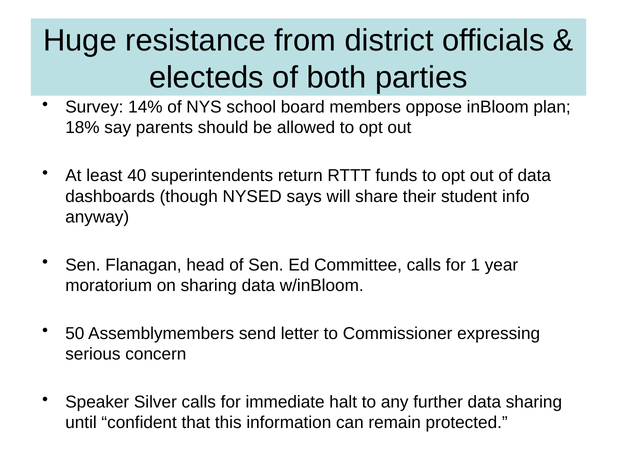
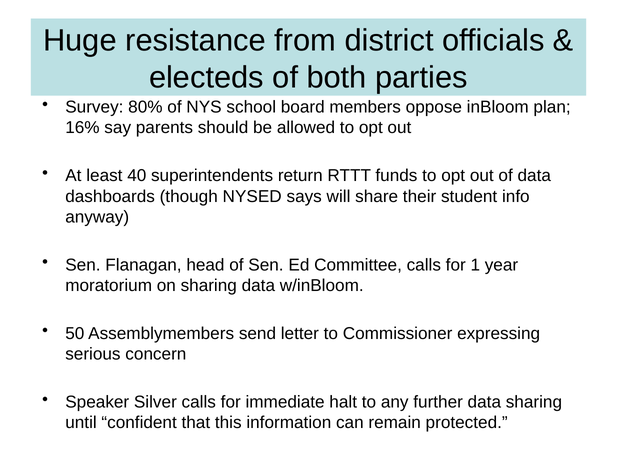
14%: 14% -> 80% (145, 107)
18%: 18% -> 16% (82, 128)
